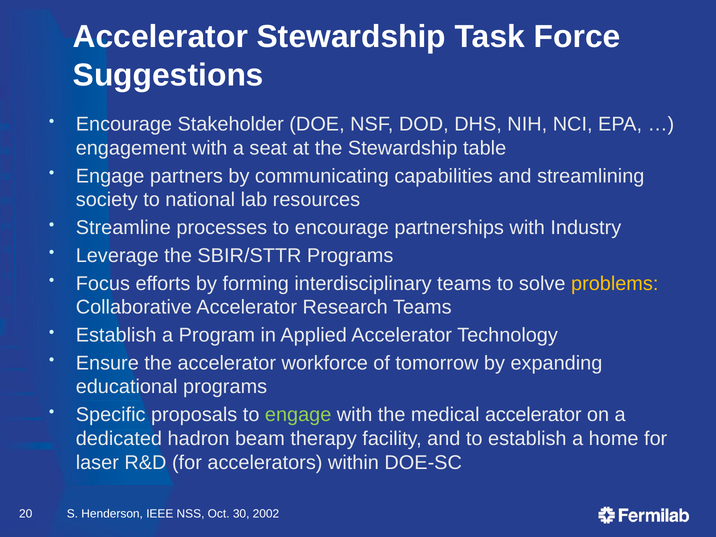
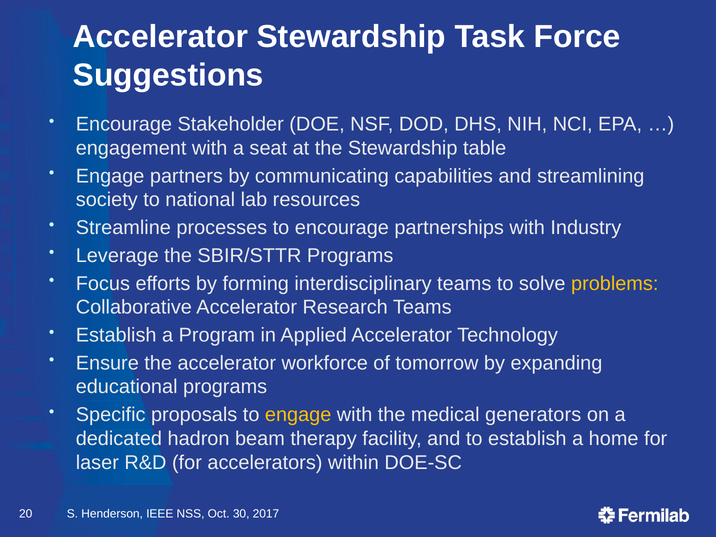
engage colour: light green -> yellow (298, 415)
medical accelerator: accelerator -> generators (533, 415)
2002: 2002 -> 2017 (266, 514)
